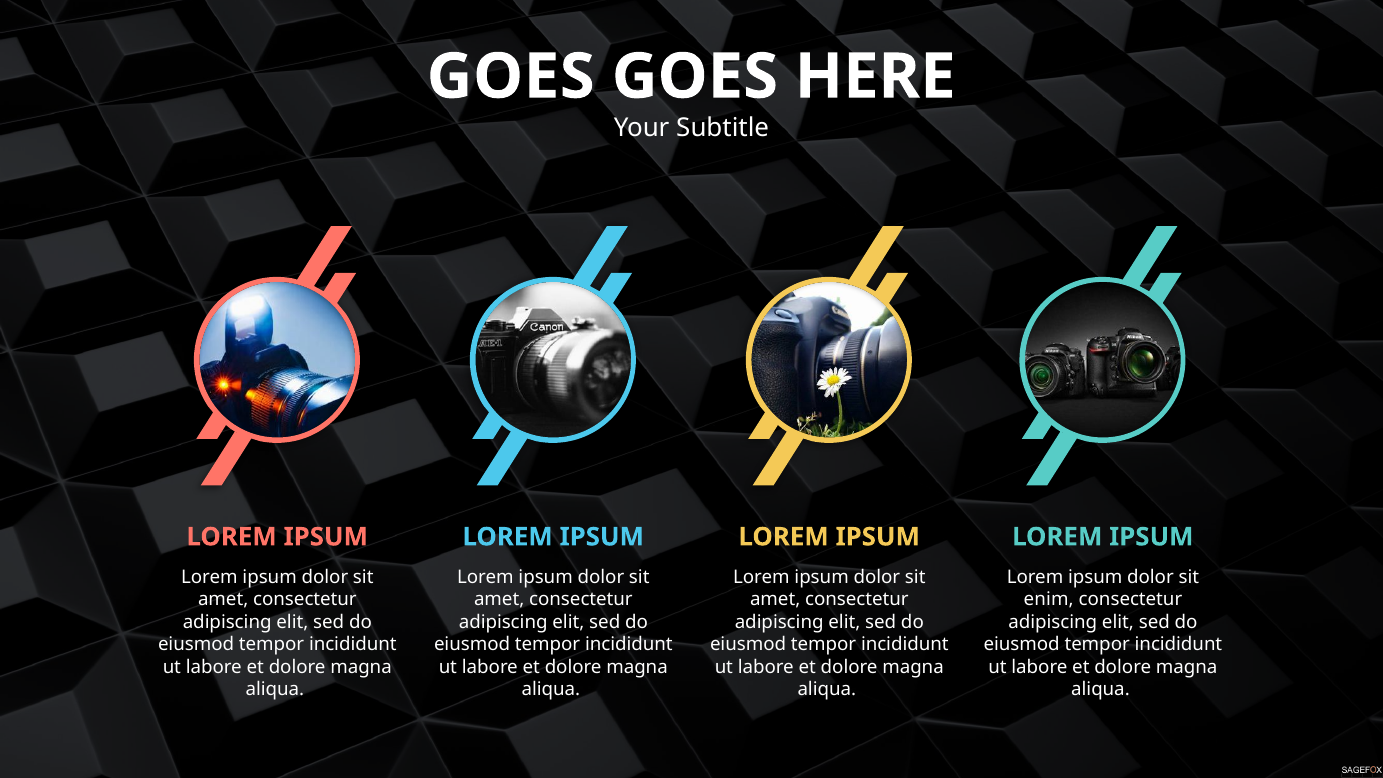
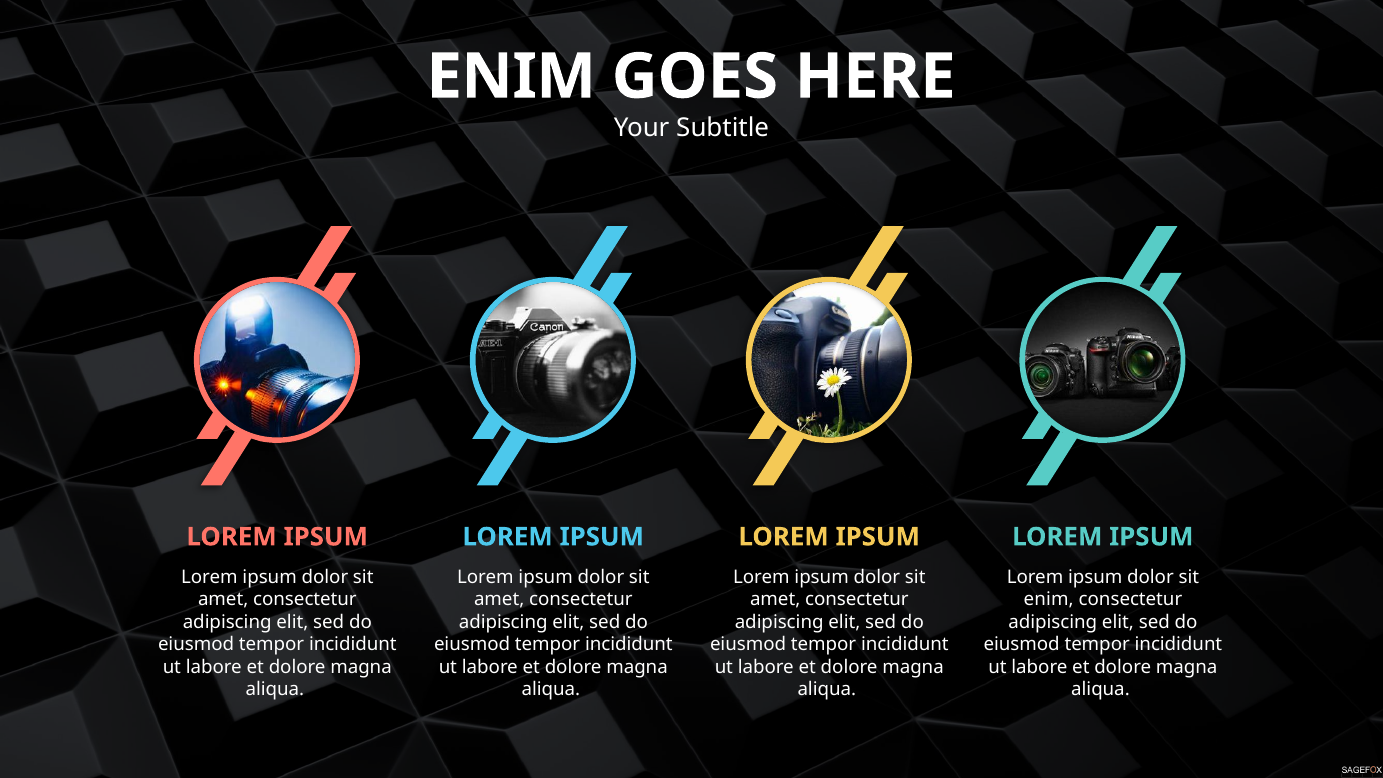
GOES: GOES -> ENIM (511, 77)
